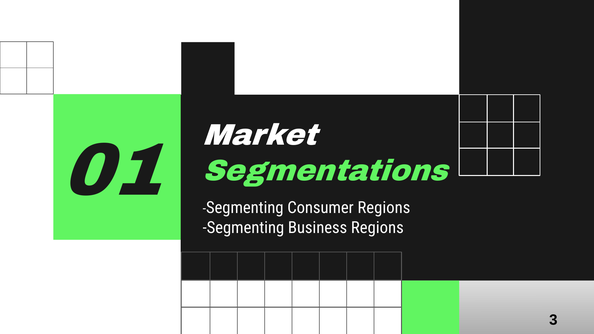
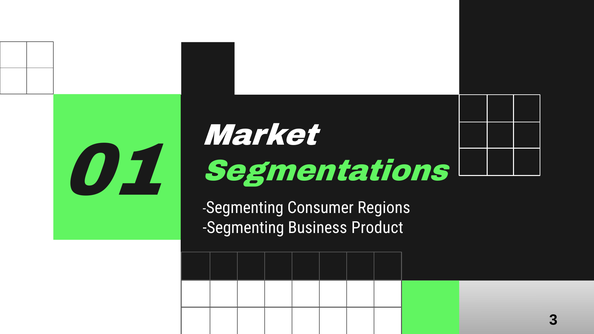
Business Regions: Regions -> Product (377, 228)
